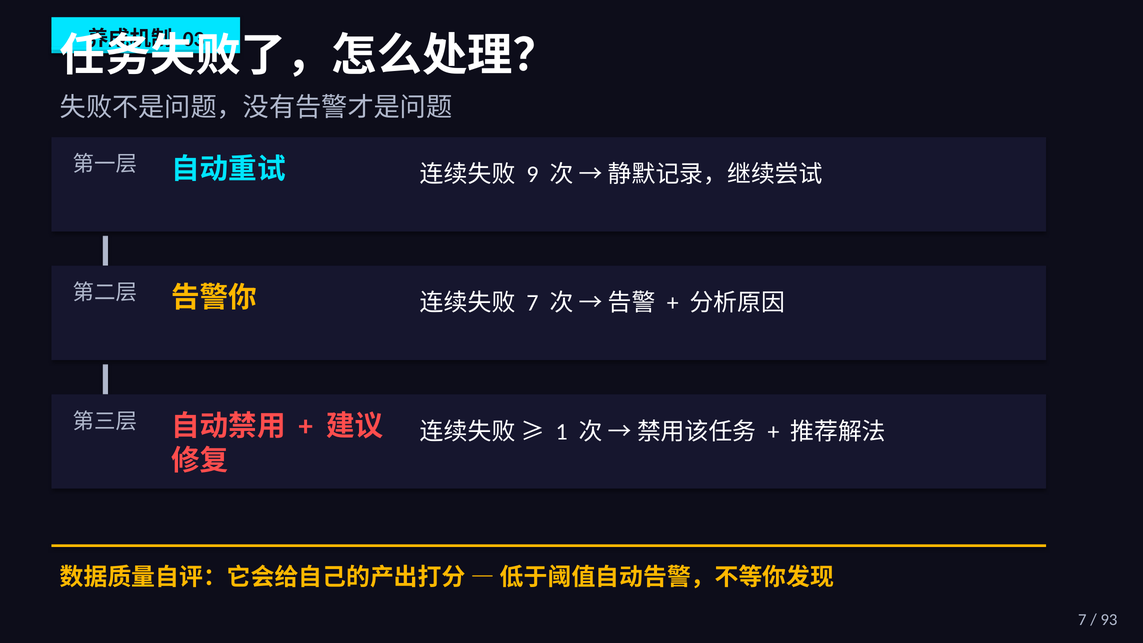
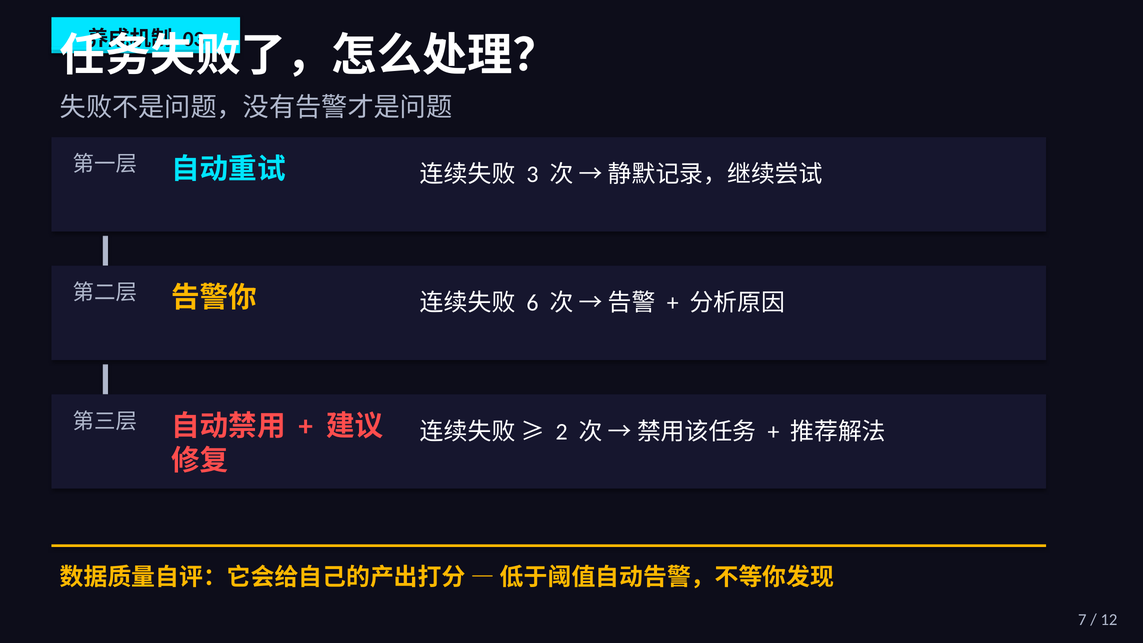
9: 9 -> 3 (532, 175)
7: 7 -> 6 (532, 303)
1: 1 -> 2 (562, 432)
93: 93 -> 12 (1109, 620)
